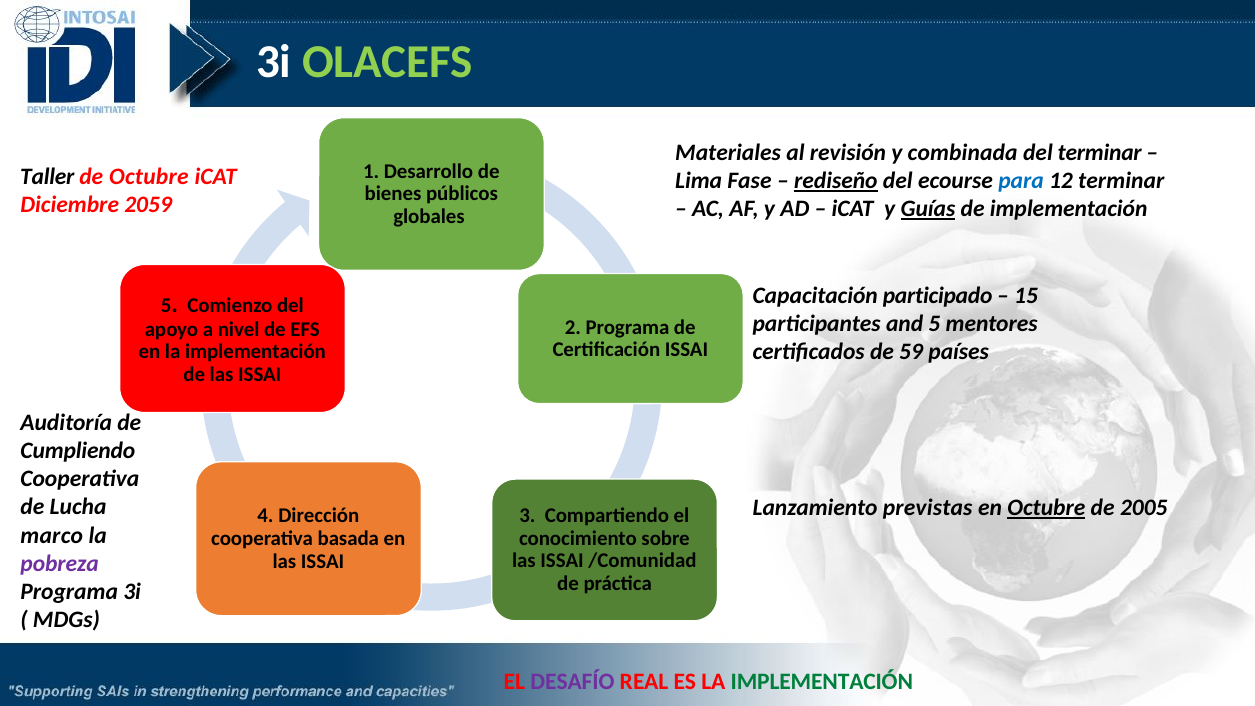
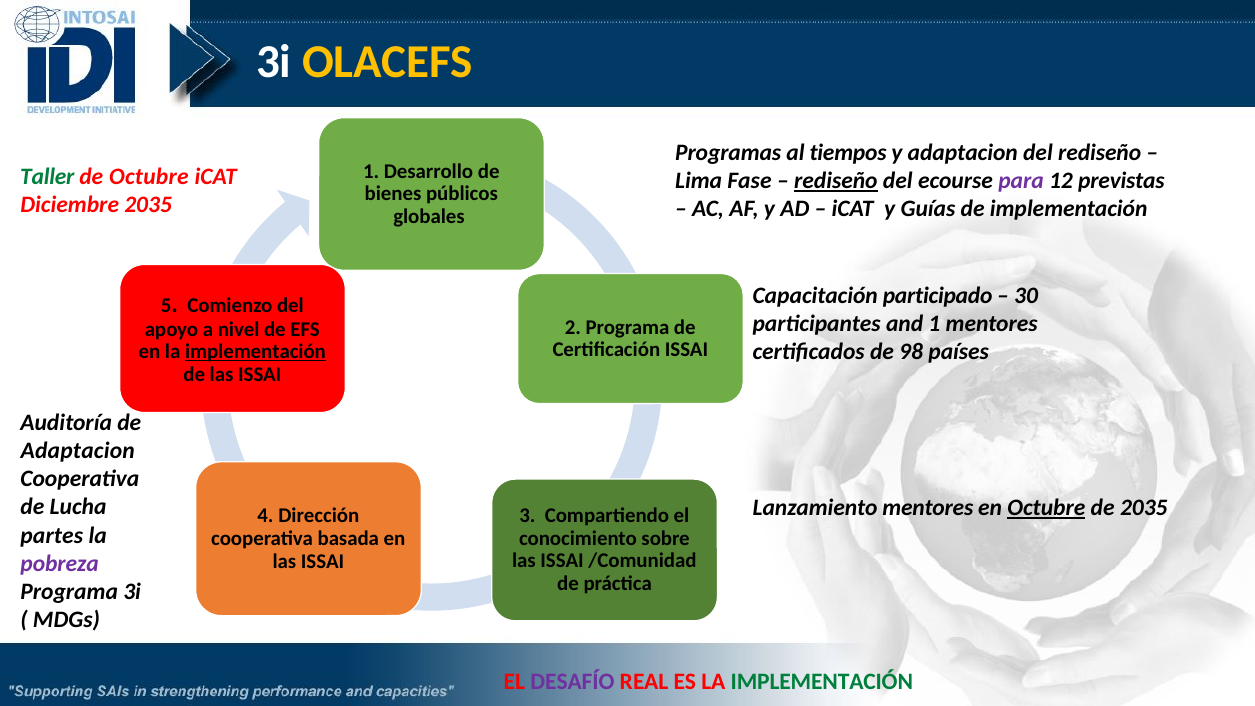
OLACEFS colour: light green -> yellow (388, 62)
Materiales: Materiales -> Programas (728, 152)
revisión: revisión -> tiempos (848, 152)
y combinada: combinada -> adaptacion (963, 152)
del terminar: terminar -> rediseño (1100, 152)
Taller colour: black -> green (47, 177)
para colour: blue -> purple (1021, 181)
12 terminar: terminar -> previstas (1121, 181)
Diciembre 2059: 2059 -> 2035 (148, 205)
Guías underline: present -> none (928, 209)
15: 15 -> 30 (1026, 296)
and 5: 5 -> 1 (934, 324)
59: 59 -> 98 (911, 352)
implementación underline: none -> present (255, 352)
Cumpliendo: Cumpliendo -> Adaptacion (78, 451)
Lanzamiento previstas: previstas -> mentores (928, 508)
de 2005: 2005 -> 2035 (1144, 508)
marco: marco -> partes (52, 535)
